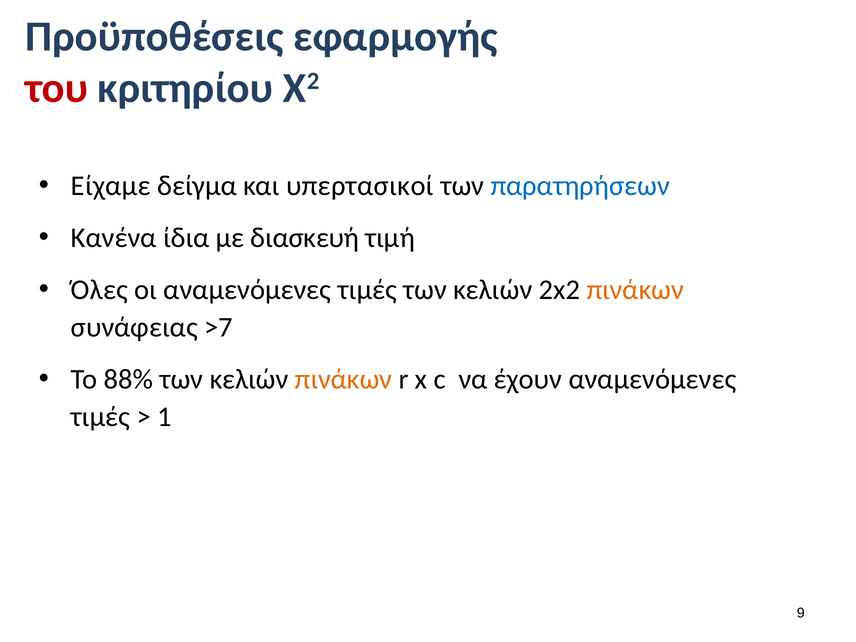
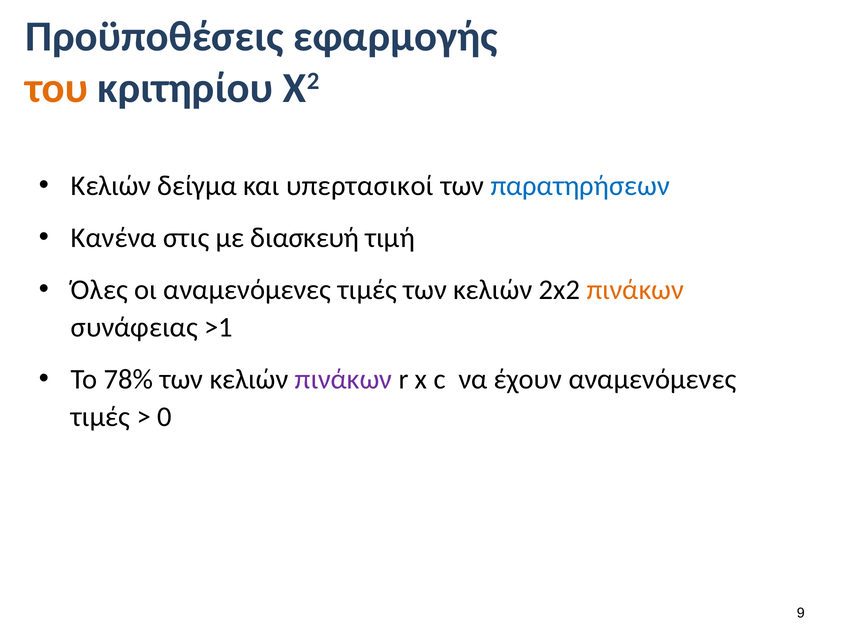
του colour: red -> orange (57, 88)
Είχαμε: Είχαμε -> Κελιών (111, 186)
ίδια: ίδια -> στις (186, 238)
>7: >7 -> >1 (219, 327)
88%: 88% -> 78% (128, 379)
πινάκων colour: orange -> purple (344, 379)
1: 1 -> 0 (164, 417)
